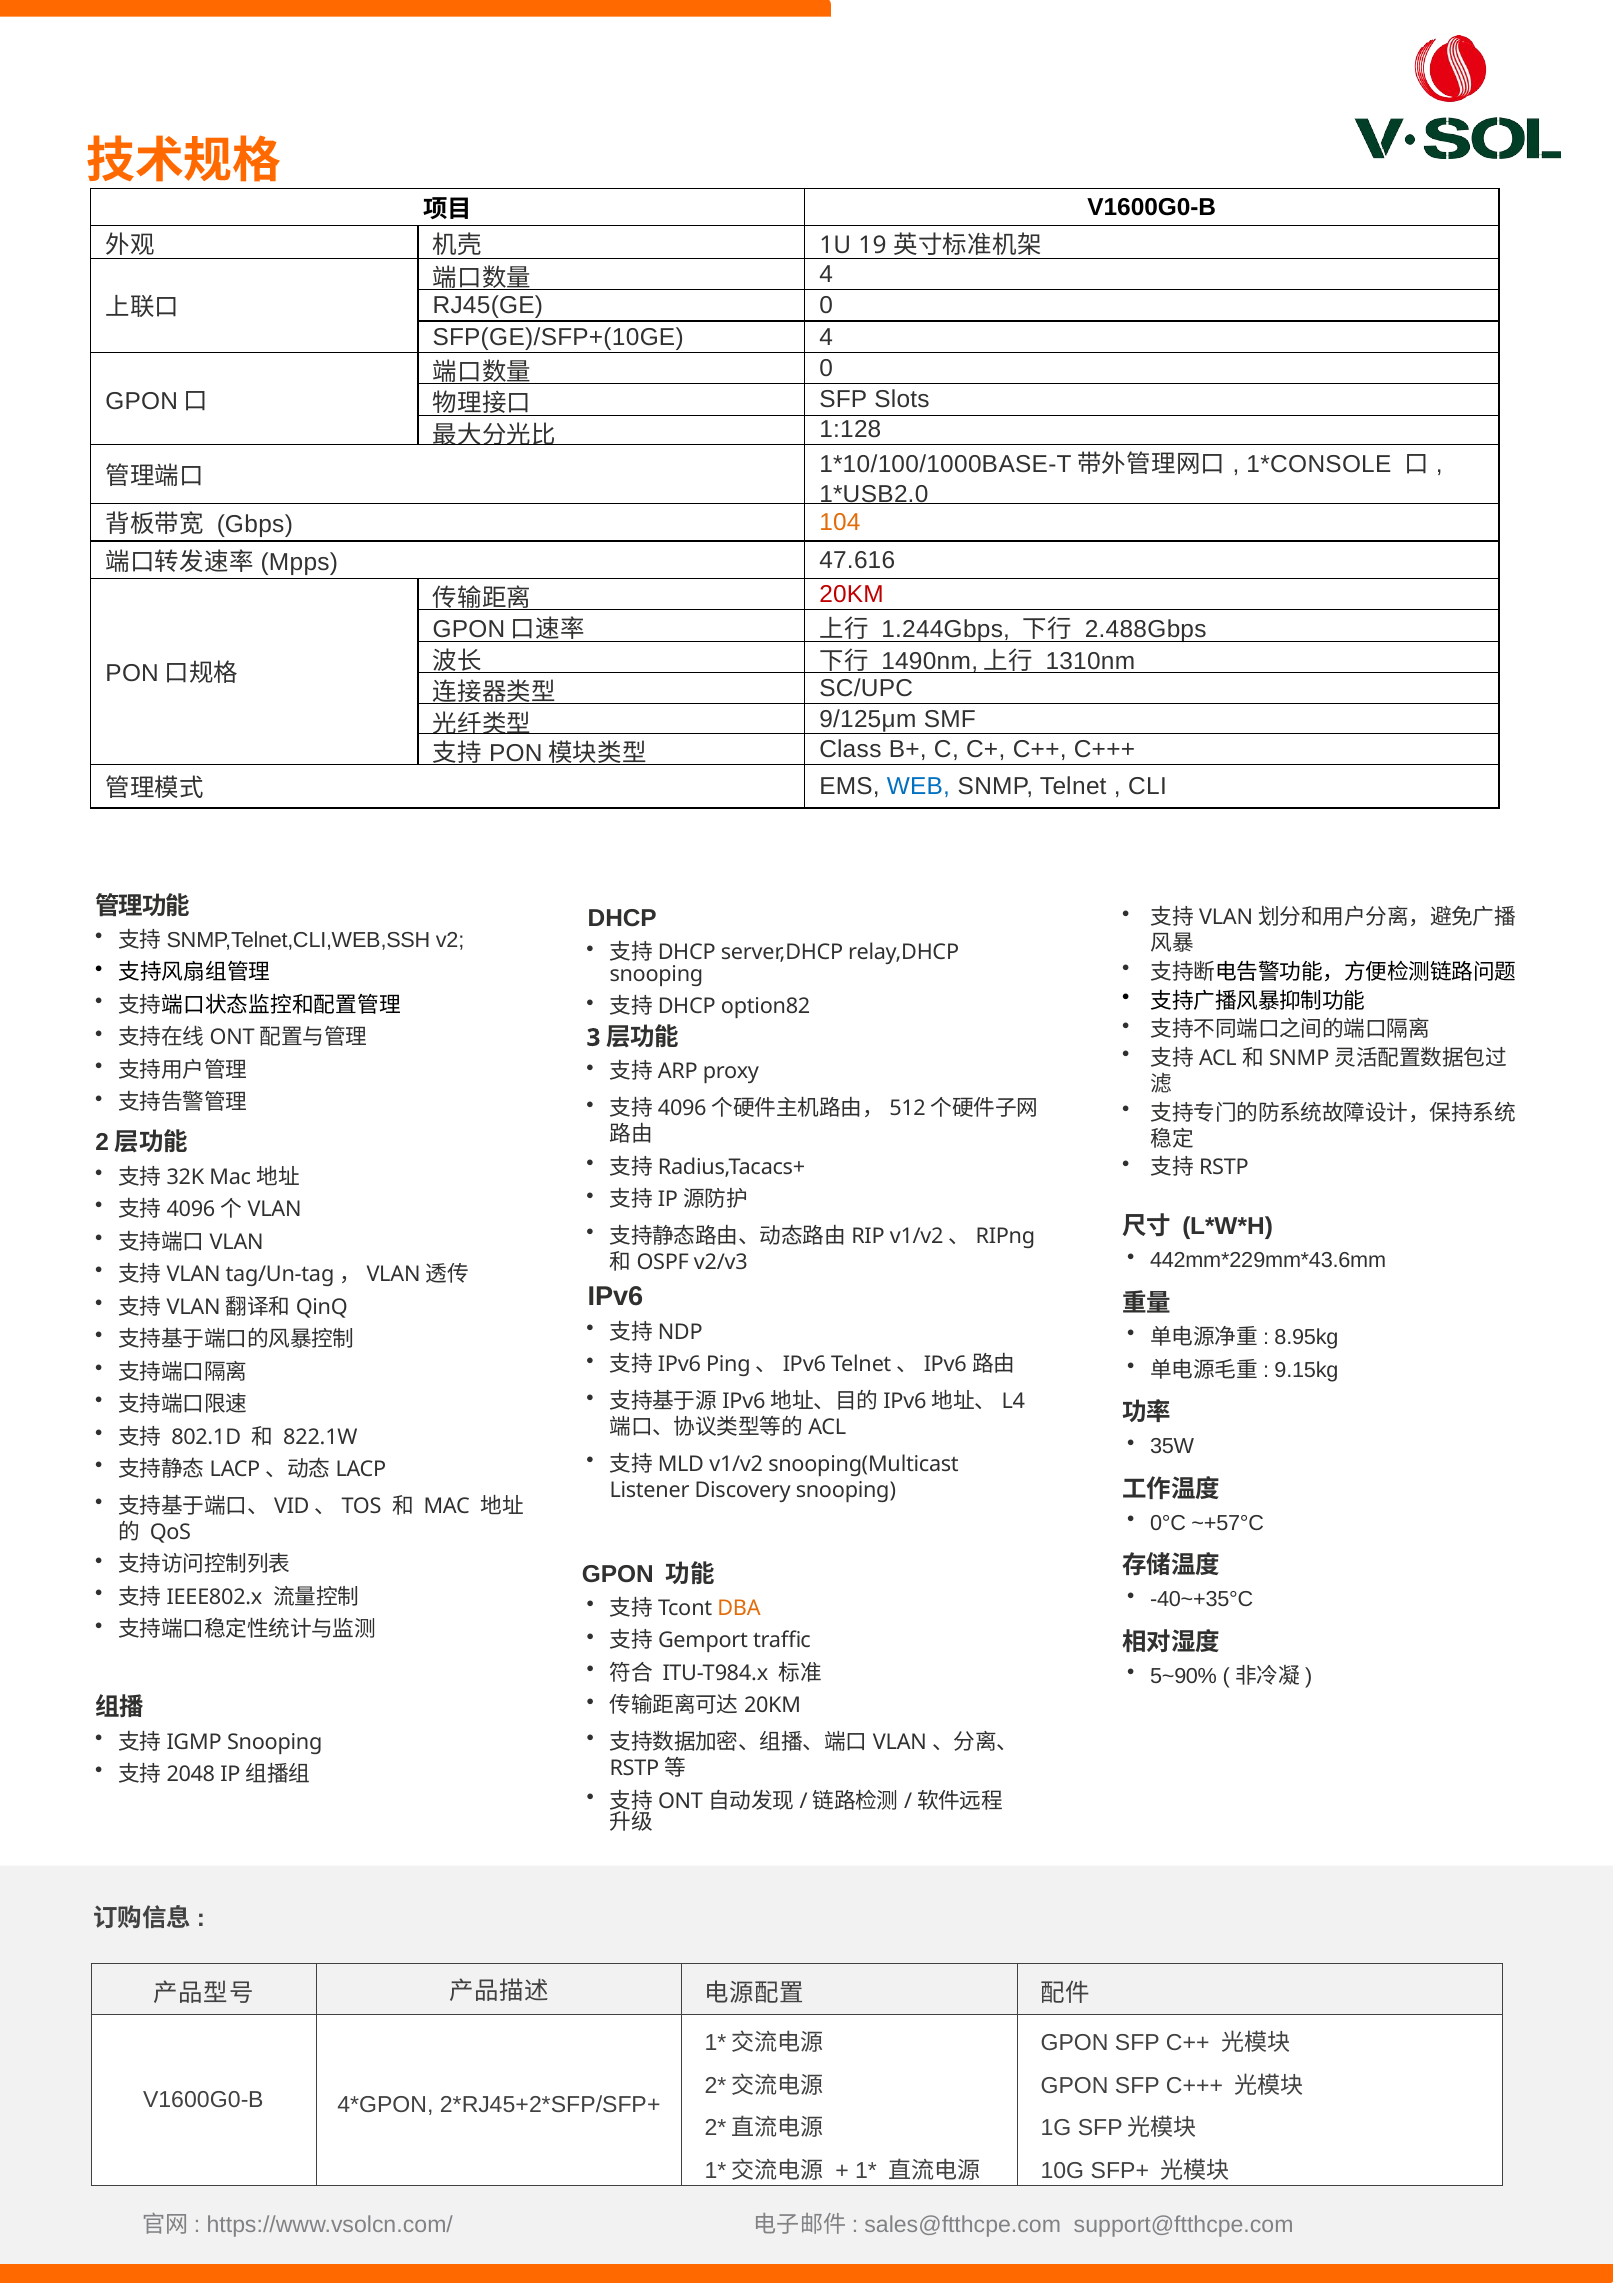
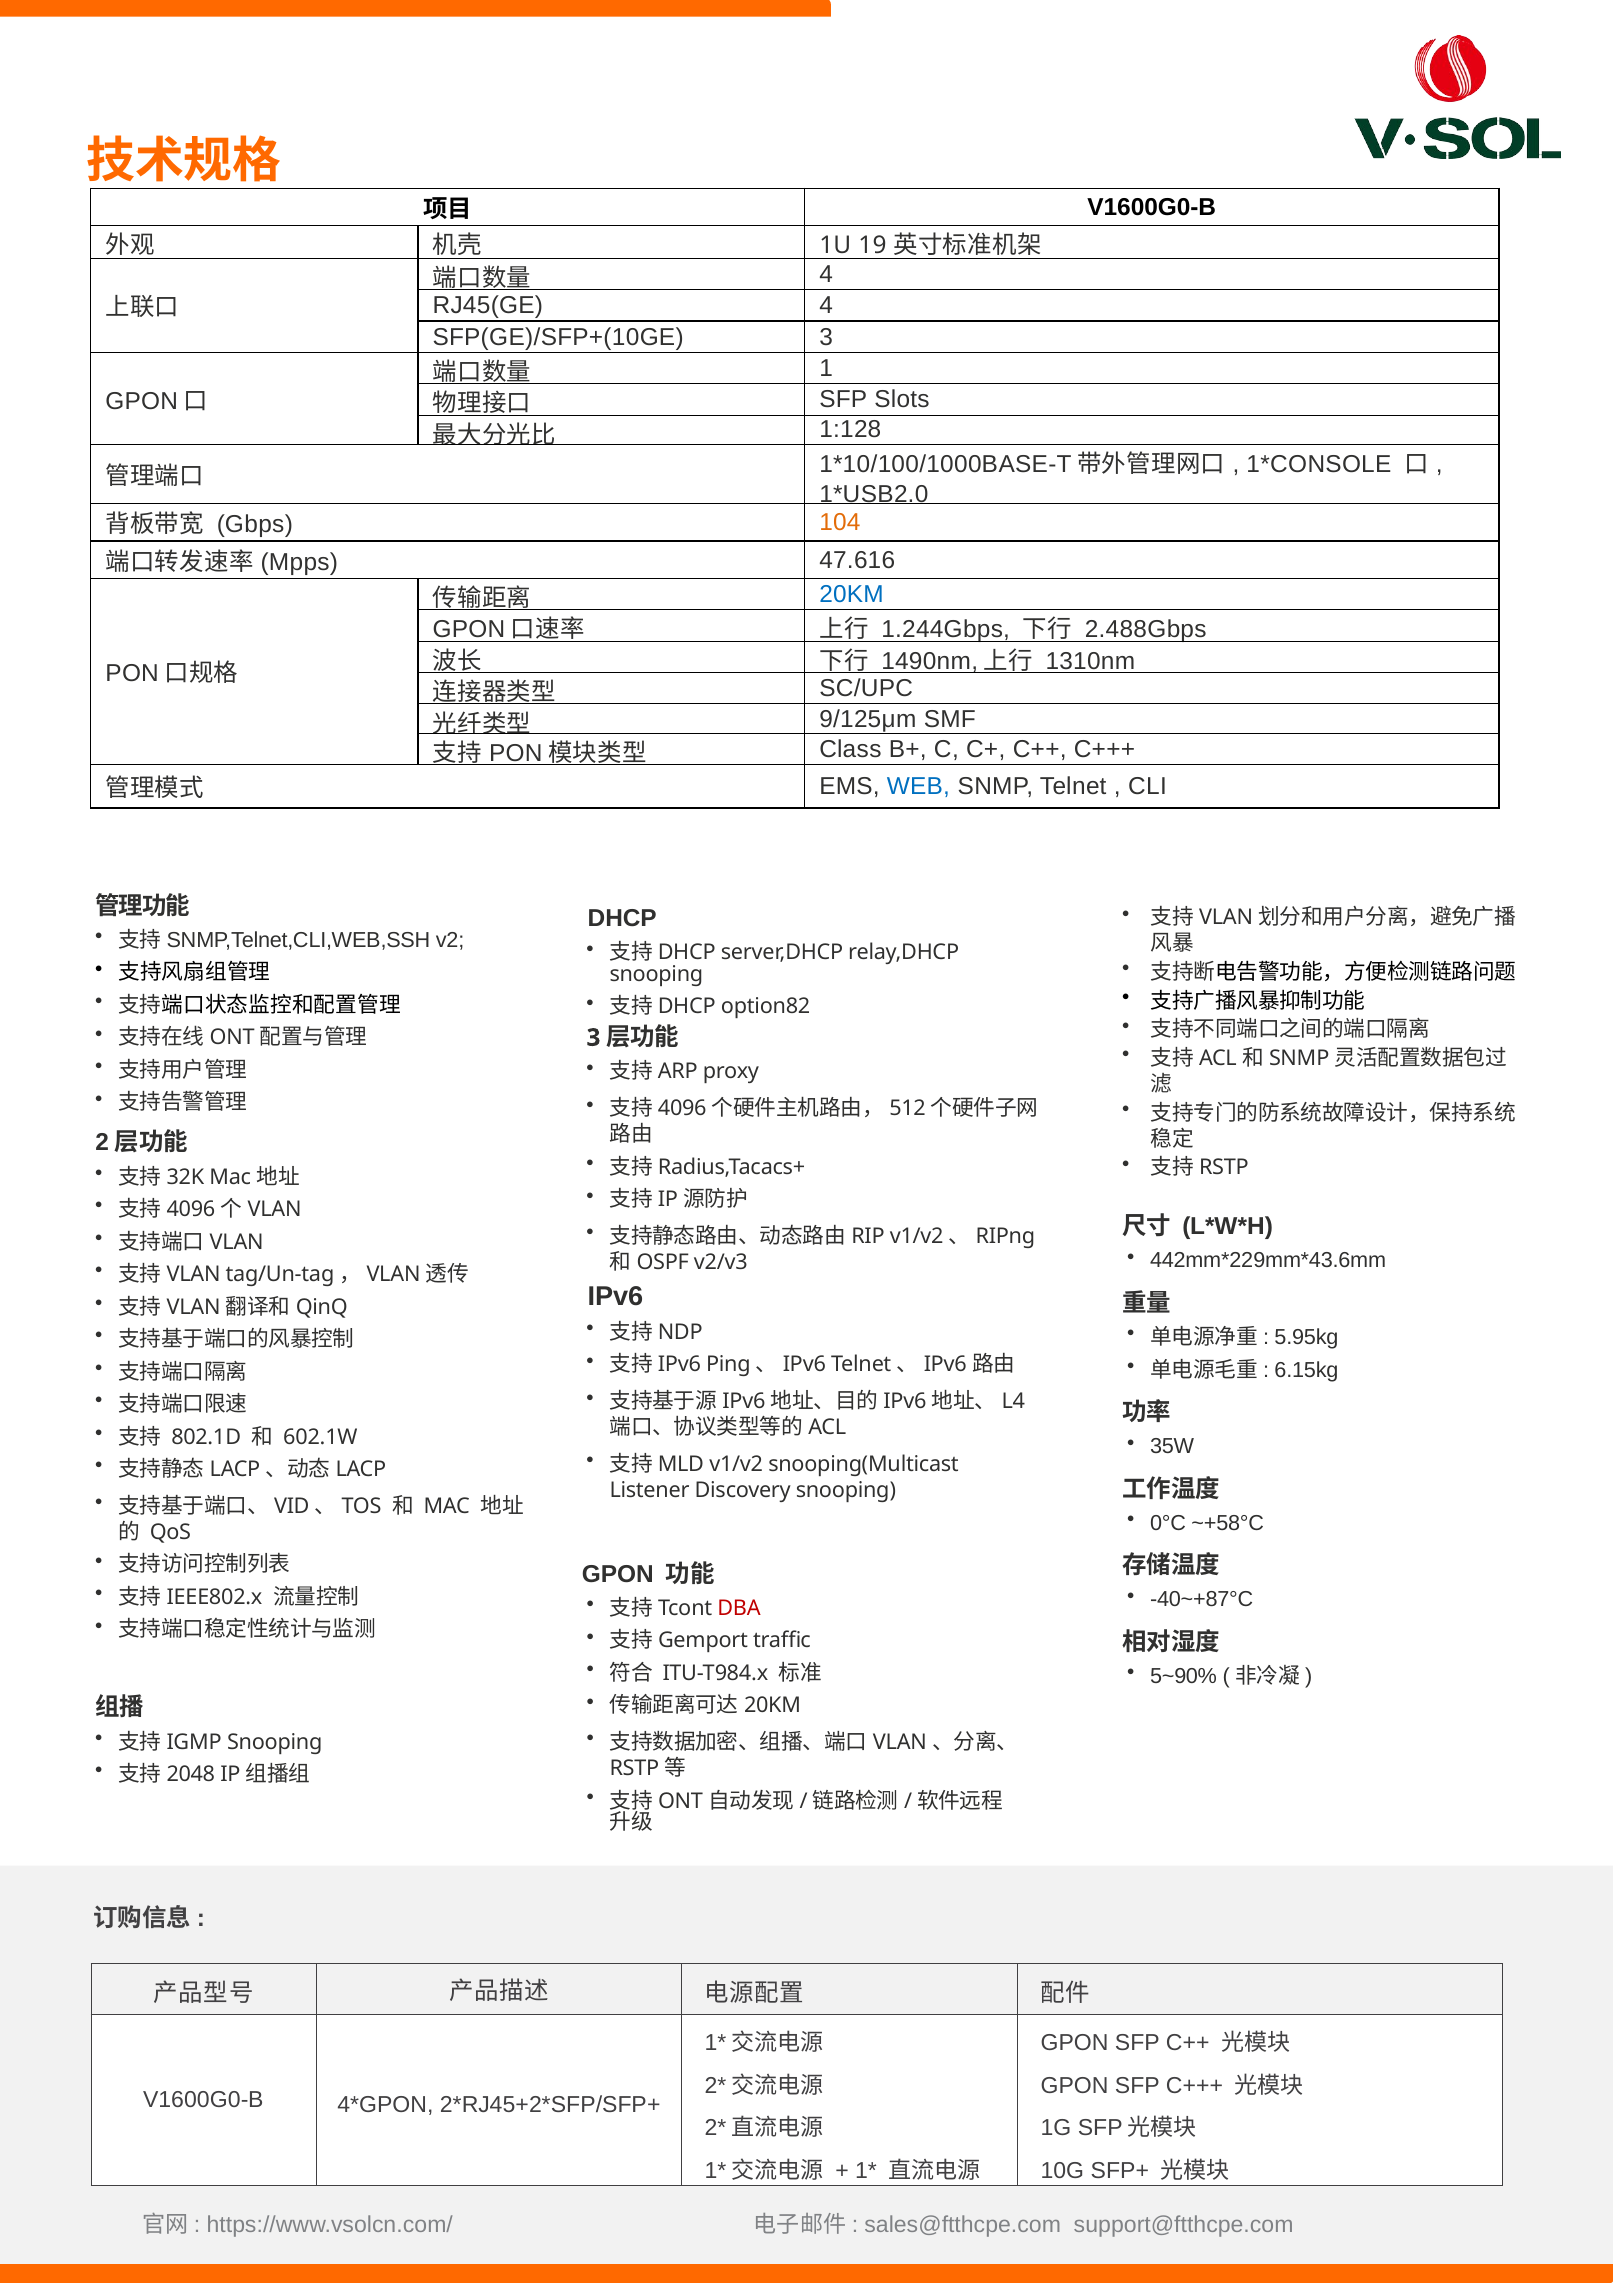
RJ45(GE 0: 0 -> 4 (826, 306)
SFP(GE)/SFP+(10GE 4: 4 -> 3 (826, 337)
0: 0 -> 1 (826, 368)
20KM colour: red -> blue (852, 594)
8.95kg: 8.95kg -> 5.95kg (1306, 1337)
9.15kg: 9.15kg -> 6.15kg (1306, 1370)
822.1W: 822.1W -> 602.1W (320, 1437)
~+57°C: ~+57°C -> ~+58°C (1228, 1523)
-40~+35°C: -40~+35°C -> -40~+87°C (1202, 1600)
DBA colour: orange -> red (739, 1608)
